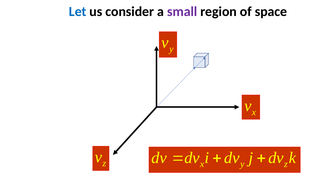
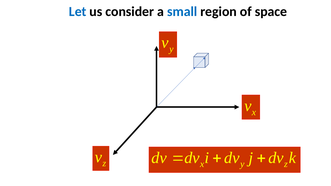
small colour: purple -> blue (182, 11)
